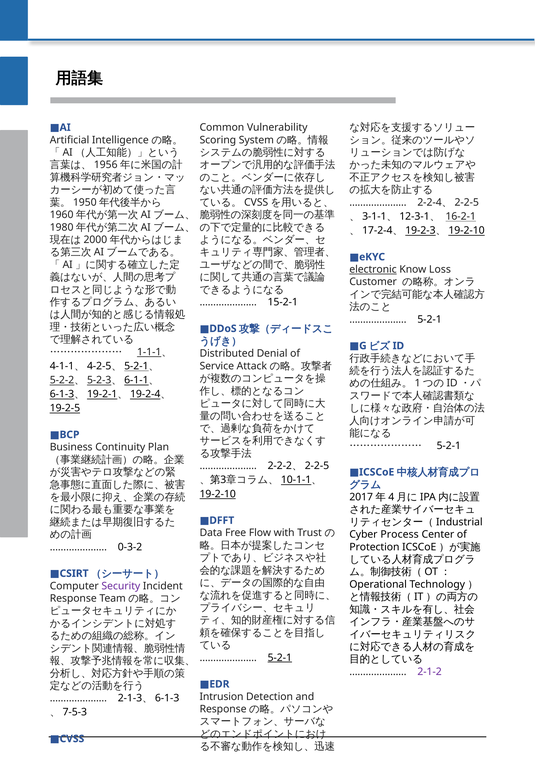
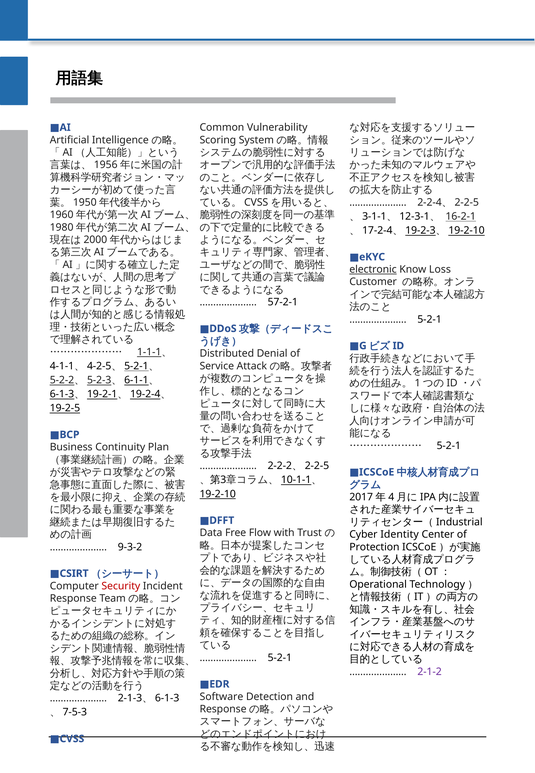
15-2-1: 15-2-1 -> 57-2-1 (283, 302)
Process: Process -> Identity (400, 534)
0-3-2: 0-3-2 -> 9-3-2 (130, 547)
Security colour: purple -> red (121, 586)
5-2-1 underline: present -> none (280, 657)
Intrusion: Intrusion -> Software (221, 696)
